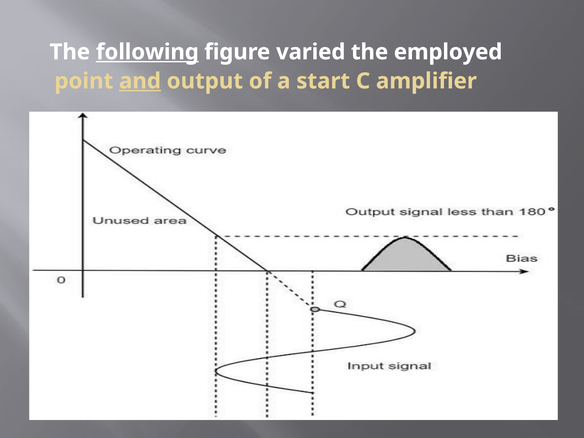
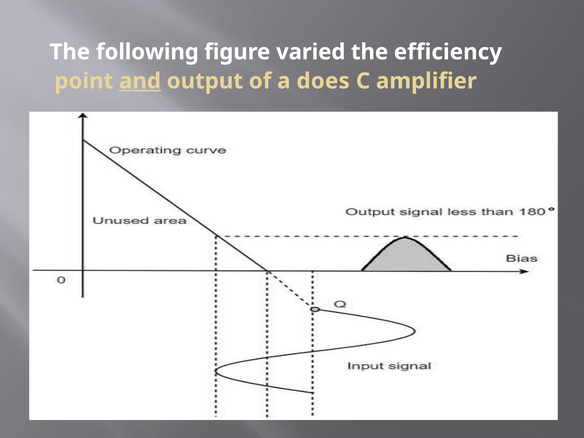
following underline: present -> none (147, 52)
employed: employed -> efficiency (448, 52)
start: start -> does (323, 81)
